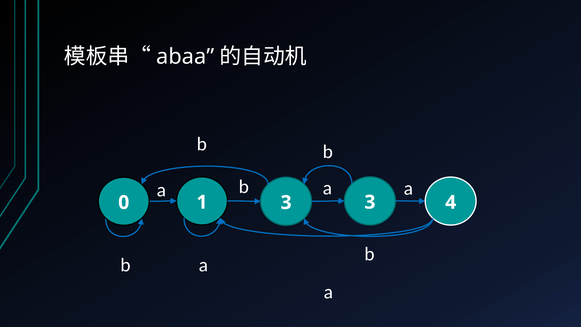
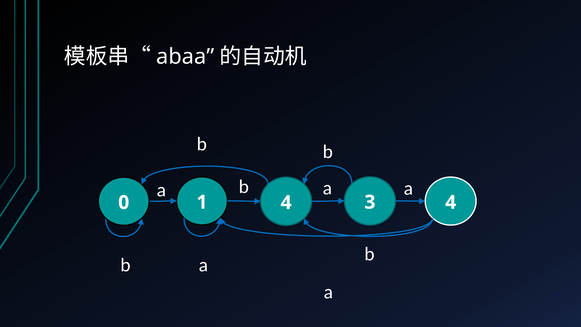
1 3: 3 -> 4 (286, 203)
